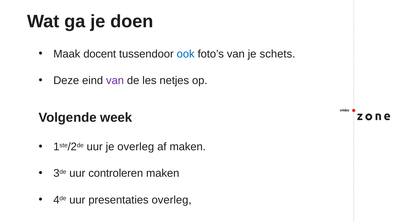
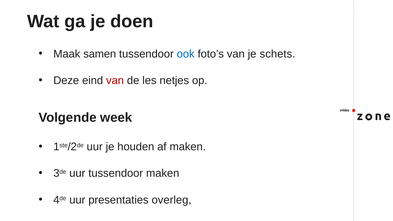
docent: docent -> samen (100, 54)
van colour: purple -> red (115, 80)
je overleg: overleg -> houden (136, 147)
uur controleren: controleren -> tussendoor (116, 173)
